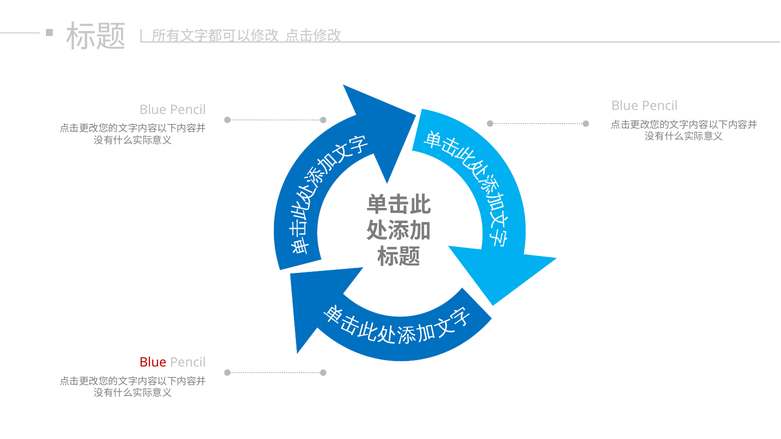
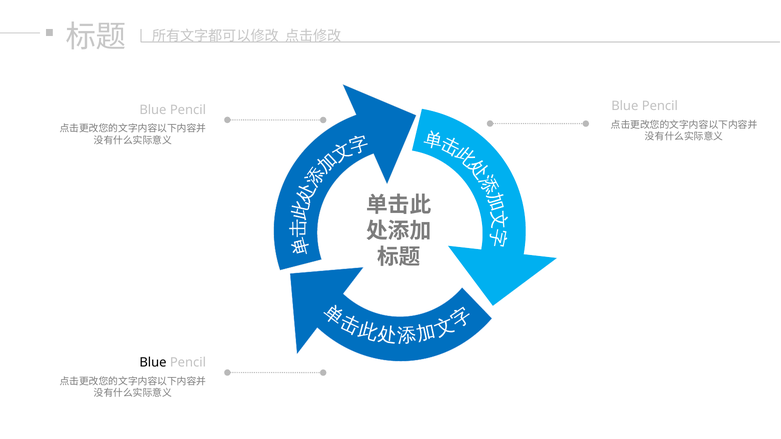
Blue colour: red -> black (153, 363)
